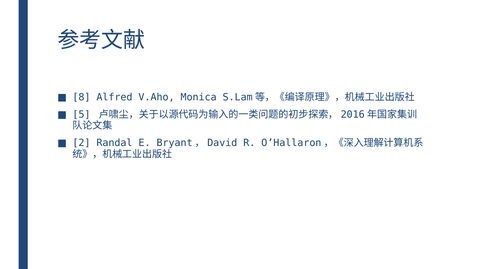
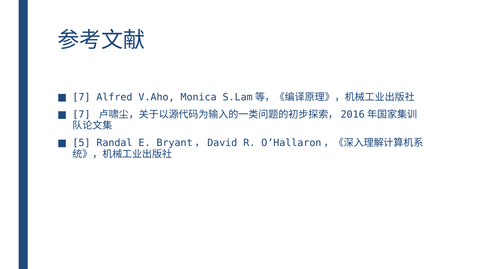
8: 8 -> 7 (81, 97)
5: 5 -> 7 (81, 114)
2: 2 -> 5 (81, 143)
